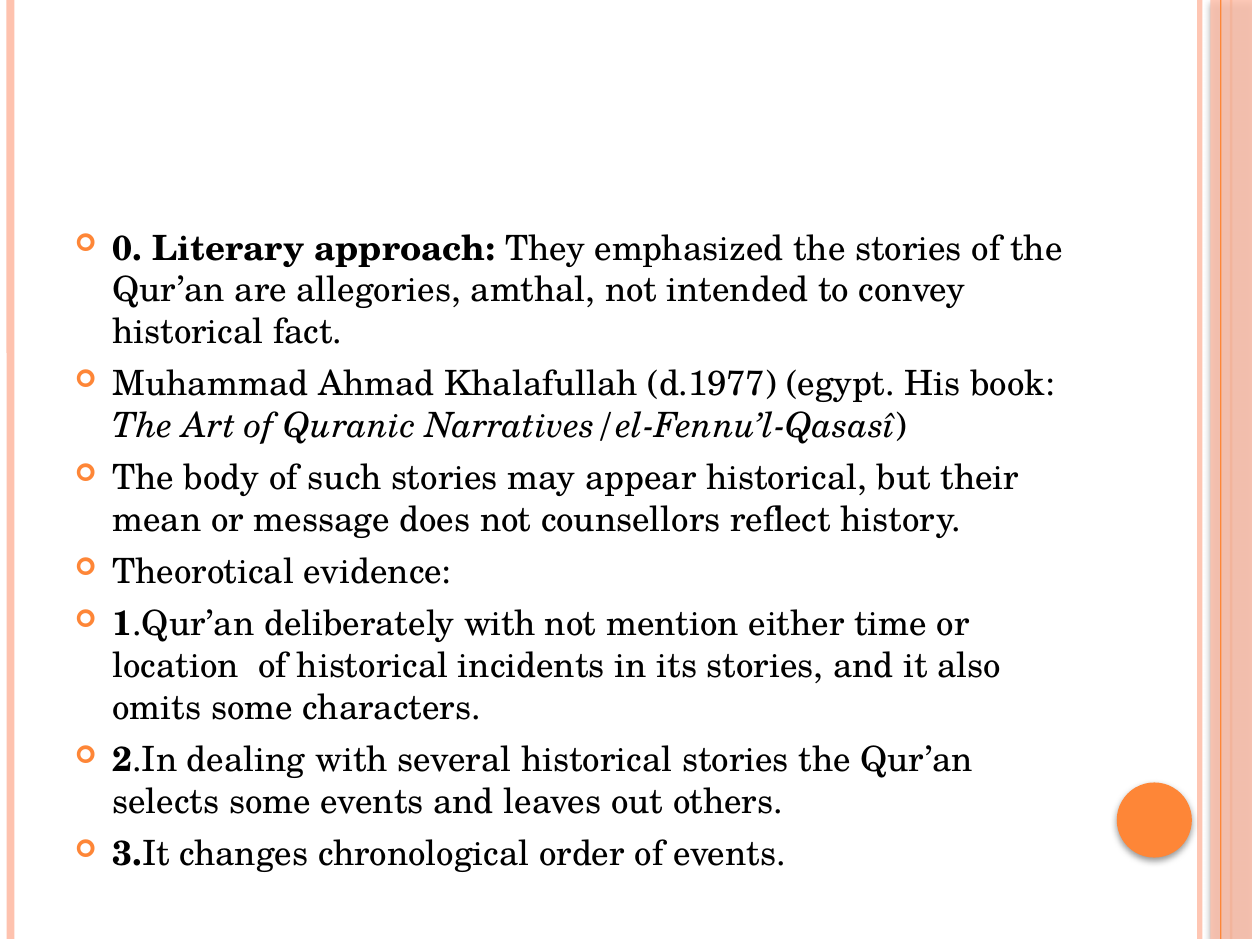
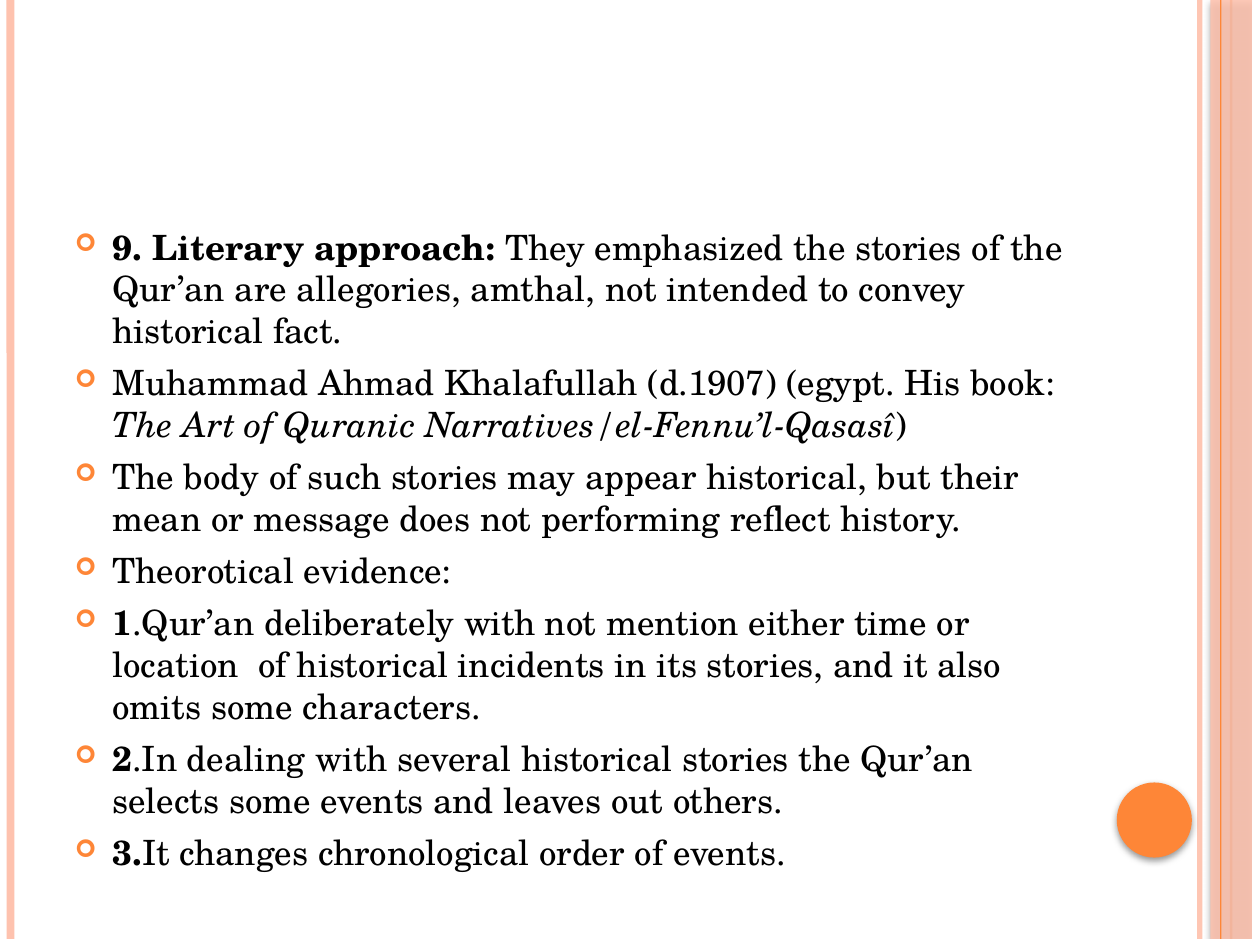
0: 0 -> 9 (127, 249)
d.1977: d.1977 -> d.1907 (712, 384)
counsellors: counsellors -> performing (631, 520)
